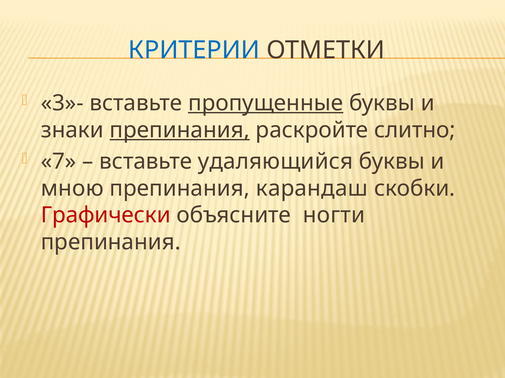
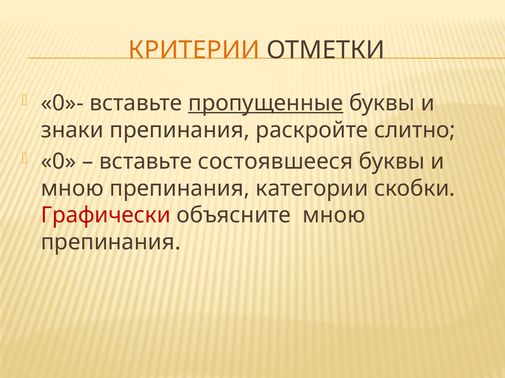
КРИТЕРИИ colour: blue -> orange (194, 50)
3»-: 3»- -> 0»- (62, 103)
препинания underline: present -> none (180, 130)
7: 7 -> 0 (59, 162)
удаляющийся: удаляющийся -> состоявшееся (275, 162)
карандаш: карандаш -> категории (312, 189)
объясните ногти: ногти -> мною (334, 216)
